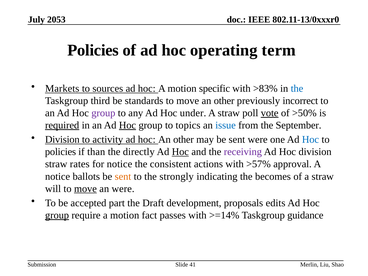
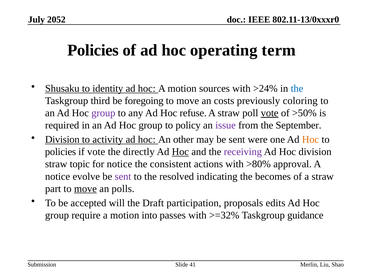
2053: 2053 -> 2052 (56, 20)
Markets: Markets -> Shusaku (62, 88)
sources: sources -> identity (108, 88)
specific: specific -> sources (214, 88)
>83%: >83% -> >24% (265, 88)
standards: standards -> foregoing (144, 101)
move an other: other -> costs (224, 101)
incorrect: incorrect -> coloring (300, 101)
under: under -> refuse (193, 113)
required underline: present -> none (62, 125)
Hoc underline: present -> none (127, 125)
topics: topics -> policy (188, 125)
issue colour: blue -> purple (226, 125)
Hoc colour: blue -> orange (310, 140)
if than: than -> vote (96, 152)
rates: rates -> topic (80, 164)
>57%: >57% -> >80% (259, 164)
ballots: ballots -> evolve (86, 176)
sent colour: orange -> purple (123, 176)
strongly: strongly -> resolved (177, 176)
will: will -> part (53, 189)
an were: were -> polls (123, 189)
part: part -> will (117, 203)
development: development -> participation (194, 203)
group underline: present -> none (57, 215)
fact: fact -> into (149, 215)
>=14%: >=14% -> >=32% (224, 215)
